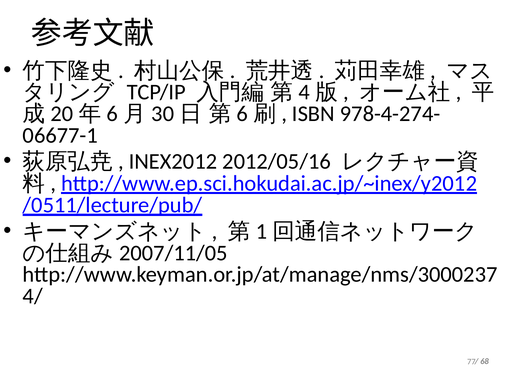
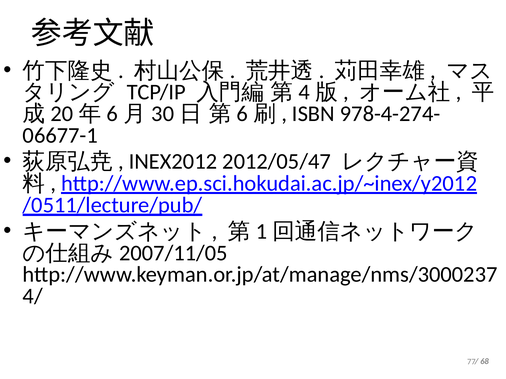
2012/05/16: 2012/05/16 -> 2012/05/47 (277, 162)
